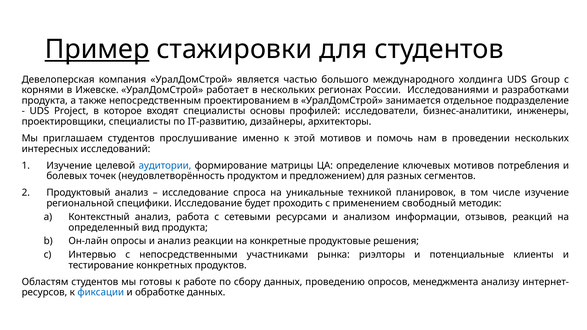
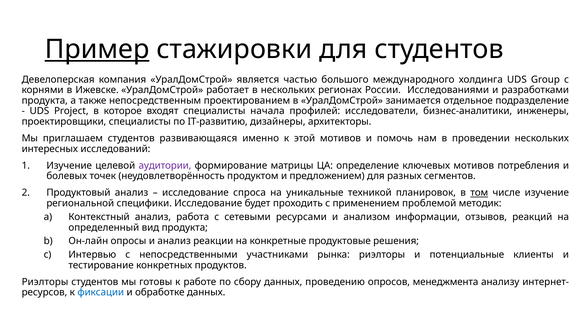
основы: основы -> начала (267, 111)
прослушивание: прослушивание -> развивающаяся (198, 138)
аудитории colour: blue -> purple (165, 166)
том underline: none -> present (479, 193)
свободный: свободный -> проблемой (429, 203)
Областям: Областям -> Риэлторы (45, 282)
